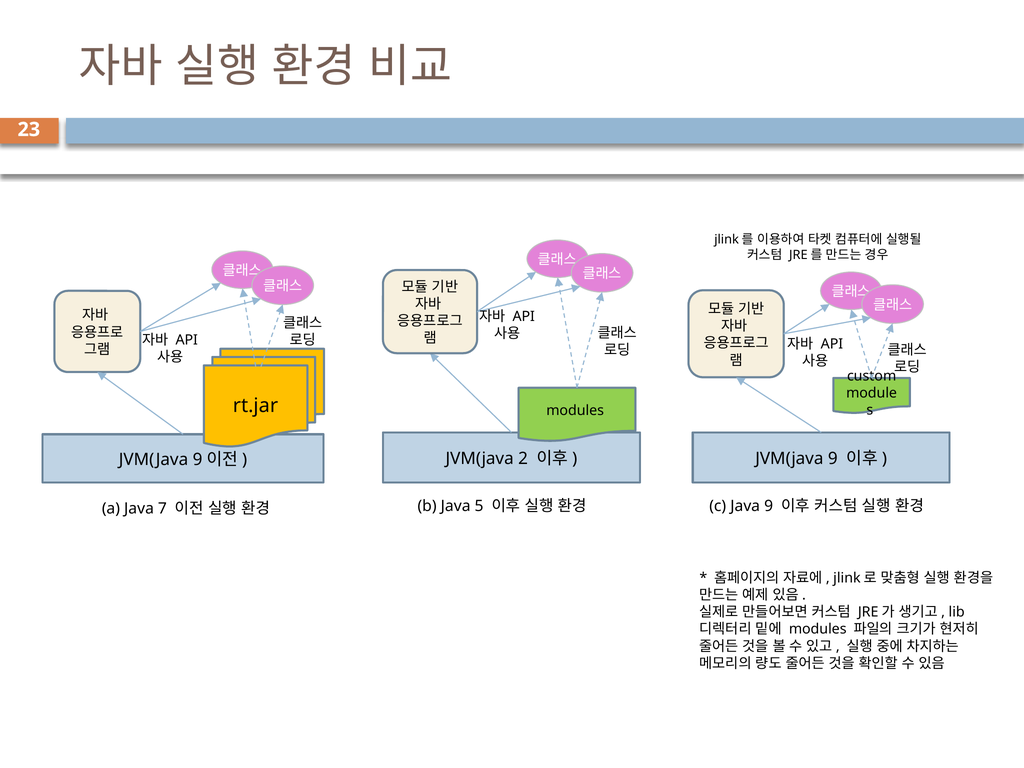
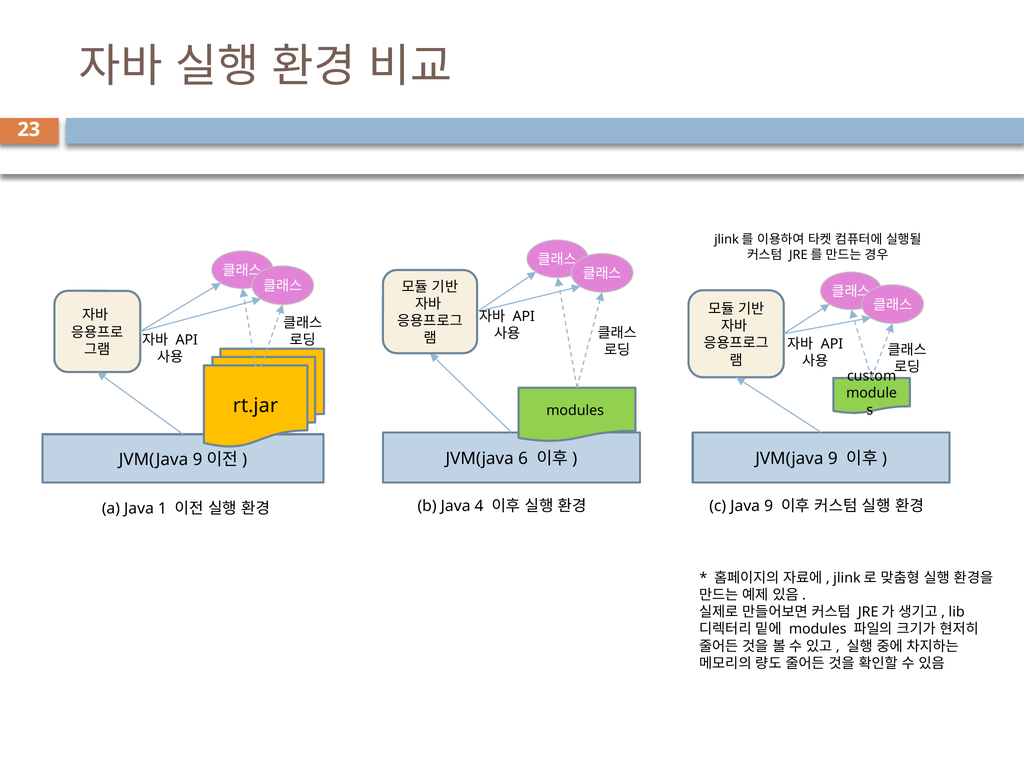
2: 2 -> 6 (523, 459)
7: 7 -> 1 (162, 508)
5: 5 -> 4 (479, 506)
